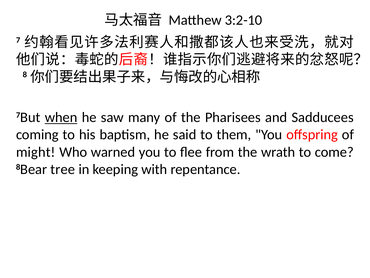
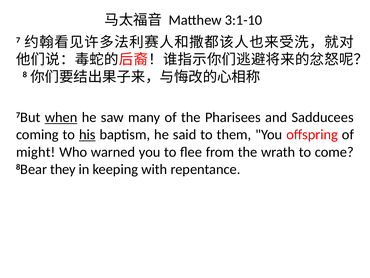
3:2-10: 3:2-10 -> 3:1-10 (244, 20)
his underline: none -> present (87, 134)
tree: tree -> they (63, 169)
